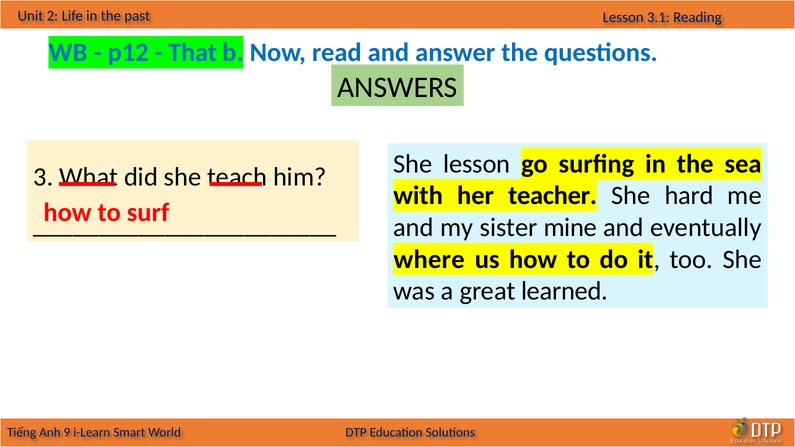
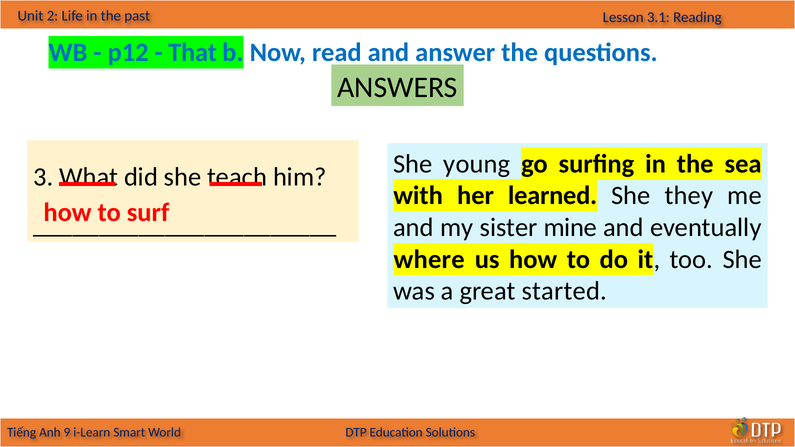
She lesson: lesson -> young (477, 164)
teacher: teacher -> learned (553, 196)
hard: hard -> they (689, 196)
learned: learned -> started (564, 291)
